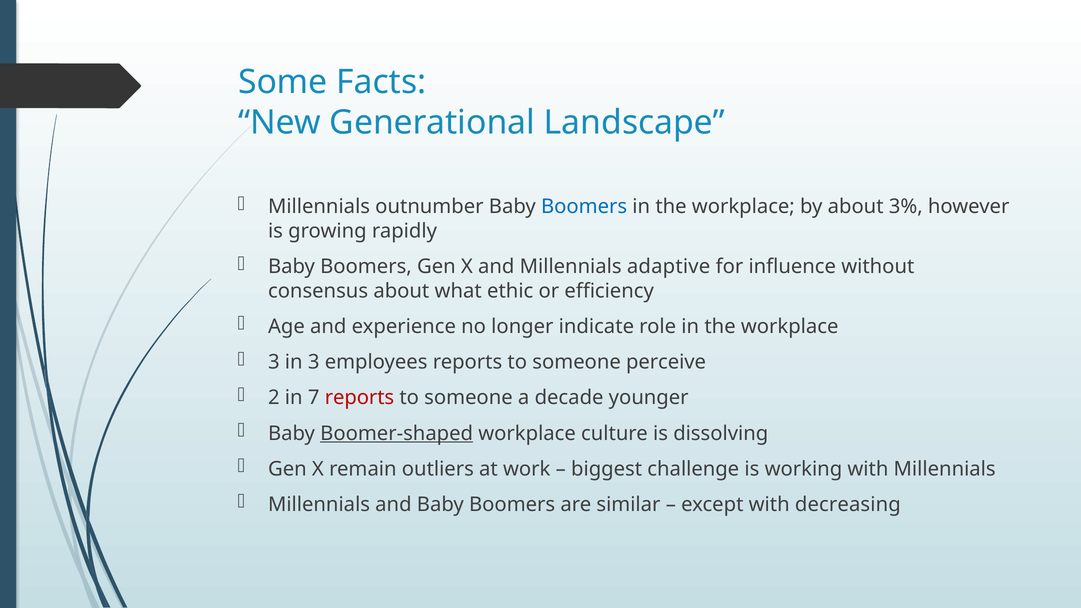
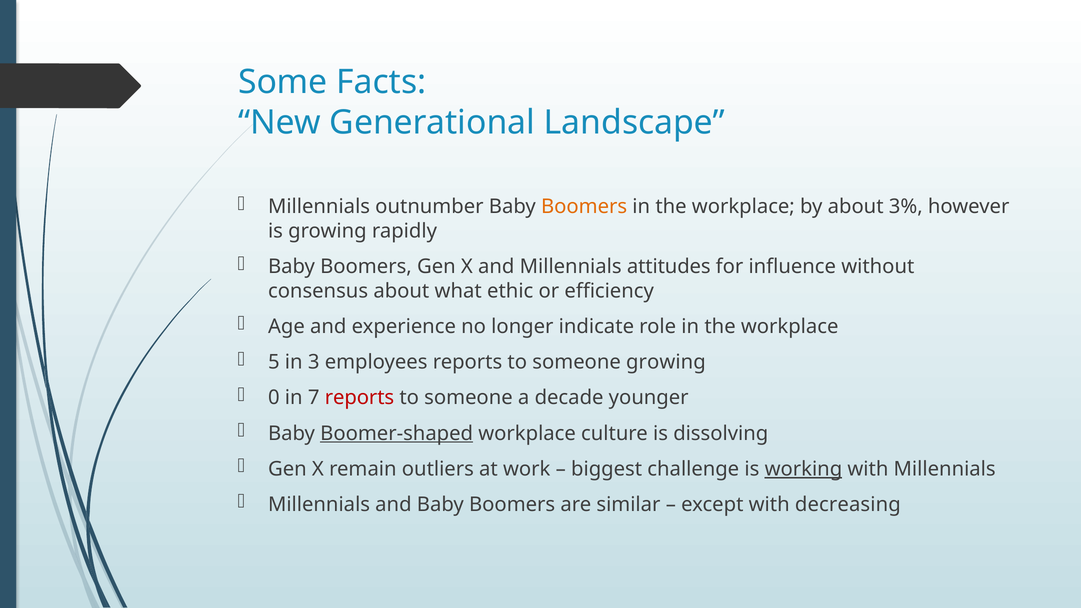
Boomers colour: blue -> orange (584, 207)
adaptive: adaptive -> attitudes (669, 267)
3: 3 -> 5 (274, 362)
someone perceive: perceive -> growing (666, 362)
2: 2 -> 0 (274, 398)
working underline: none -> present (803, 469)
